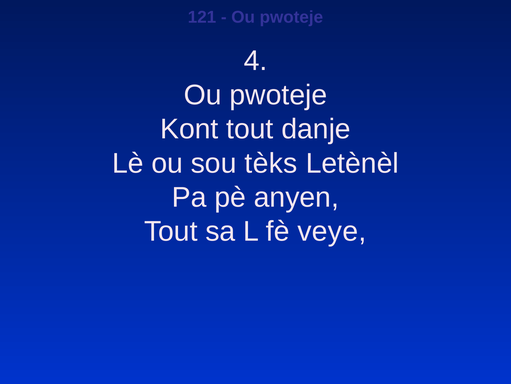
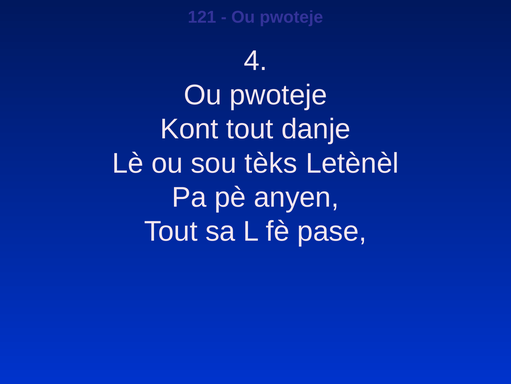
veye: veye -> pase (332, 231)
